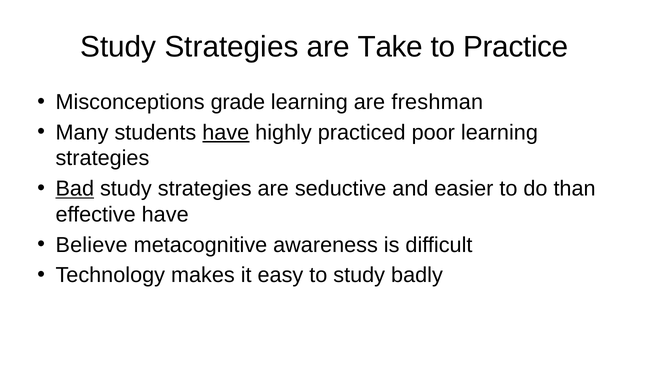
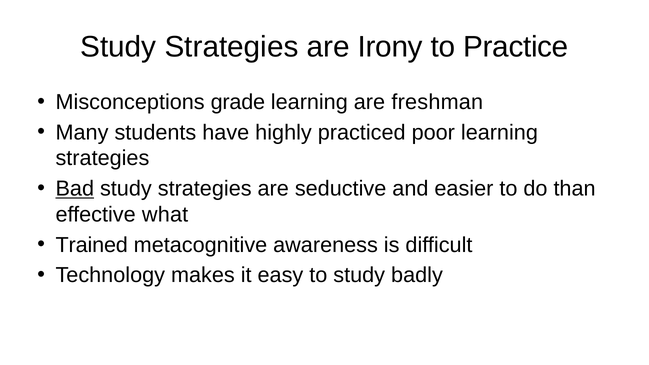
Take: Take -> Irony (390, 47)
have underline: present -> none (226, 132)
effective have: have -> what (165, 215)
Believe: Believe -> Trained (92, 245)
